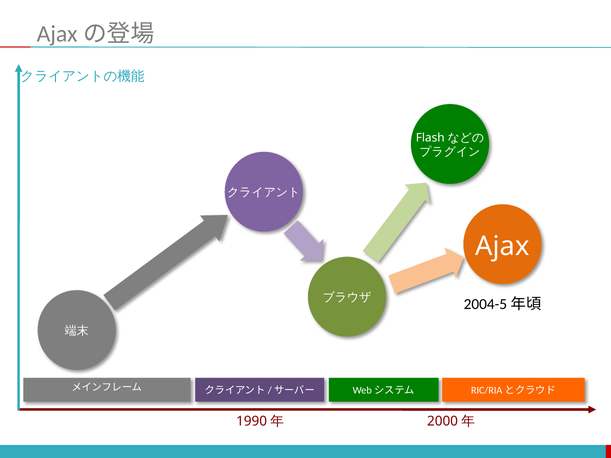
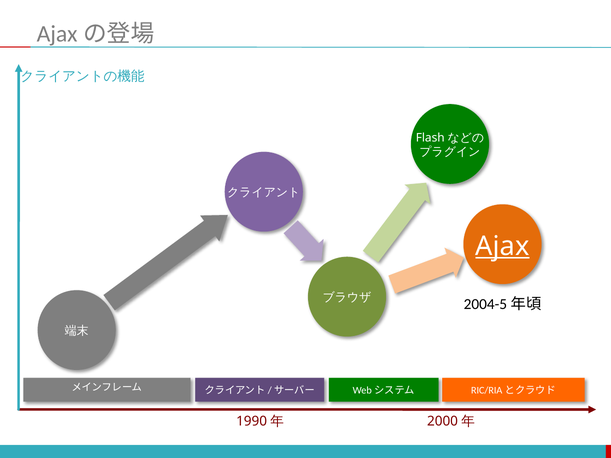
Ajax underline: none -> present (502, 246)
